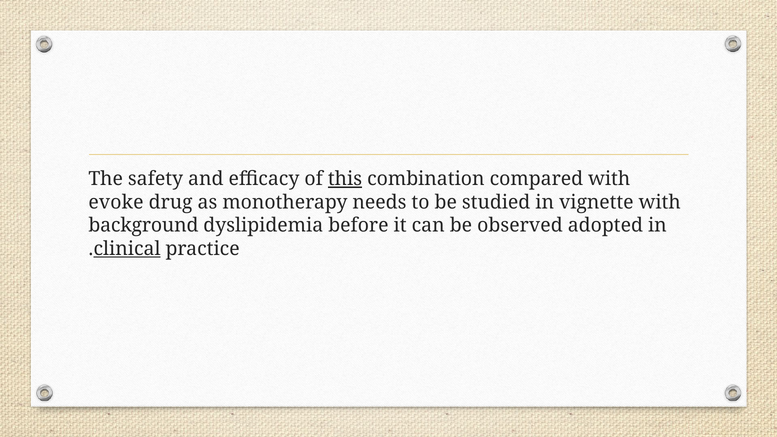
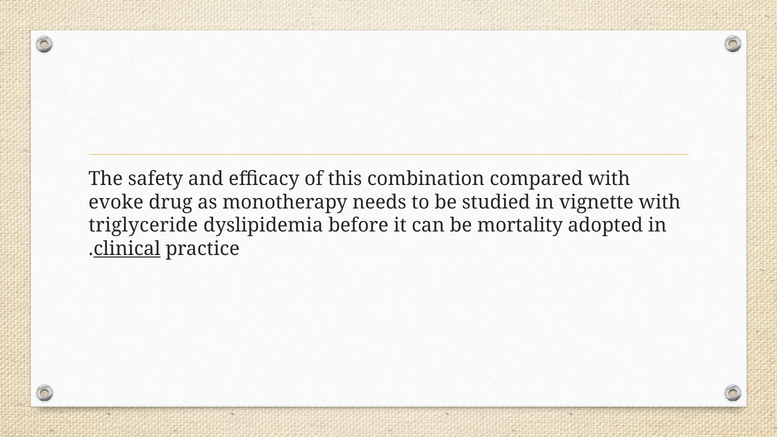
this underline: present -> none (345, 179)
background: background -> triglyceride (143, 226)
observed: observed -> mortality (520, 226)
